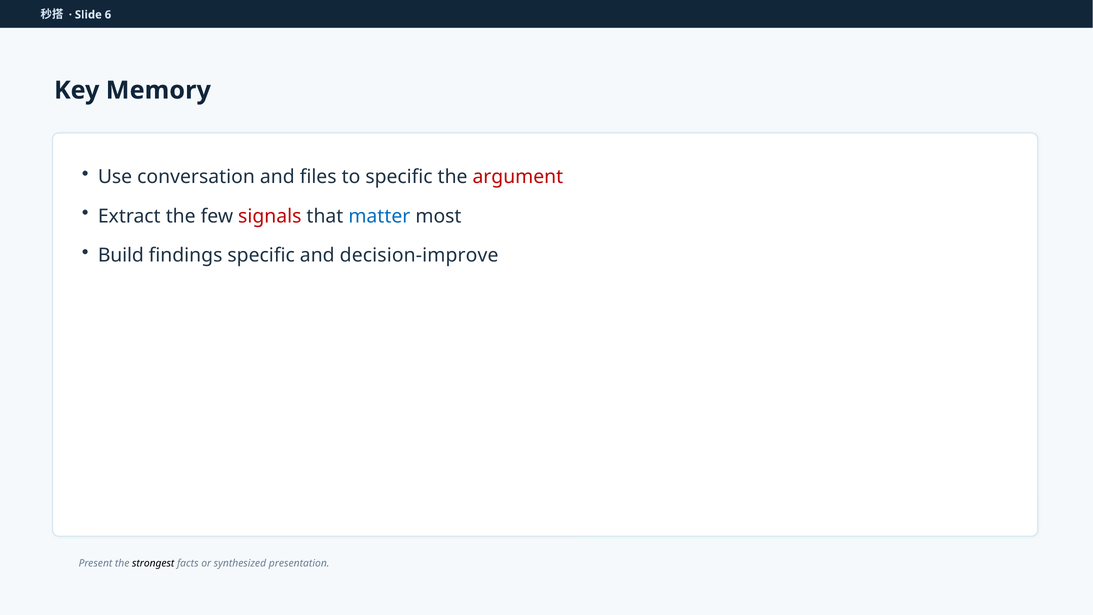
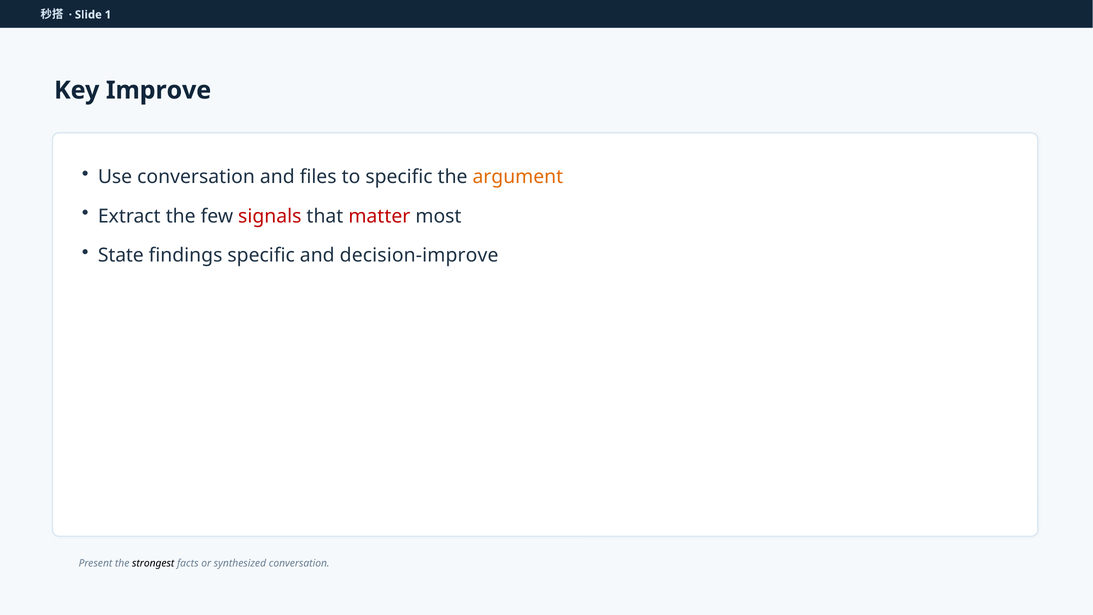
6: 6 -> 1 (108, 15)
Memory: Memory -> Improve (159, 90)
argument colour: red -> orange (518, 177)
matter colour: blue -> red (379, 216)
Build: Build -> State (121, 255)
synthesized presentation: presentation -> conversation (299, 563)
